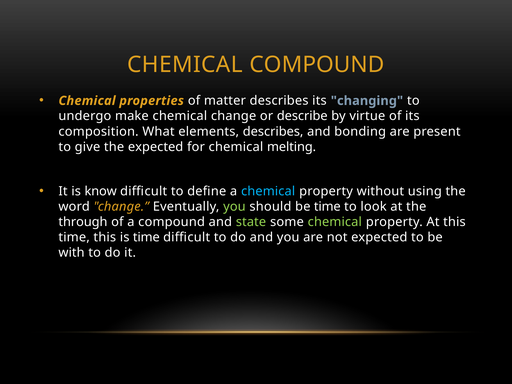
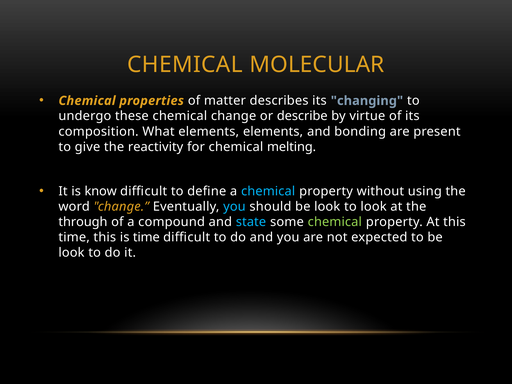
CHEMICAL COMPOUND: COMPOUND -> MOLECULAR (317, 65)
make: make -> these (132, 116)
elements describes: describes -> elements (273, 131)
the expected: expected -> reactivity (156, 147)
you colour: light green -> light blue (234, 207)
should be time: time -> look (327, 207)
state colour: light green -> light blue (251, 222)
with: with -> look (71, 253)
